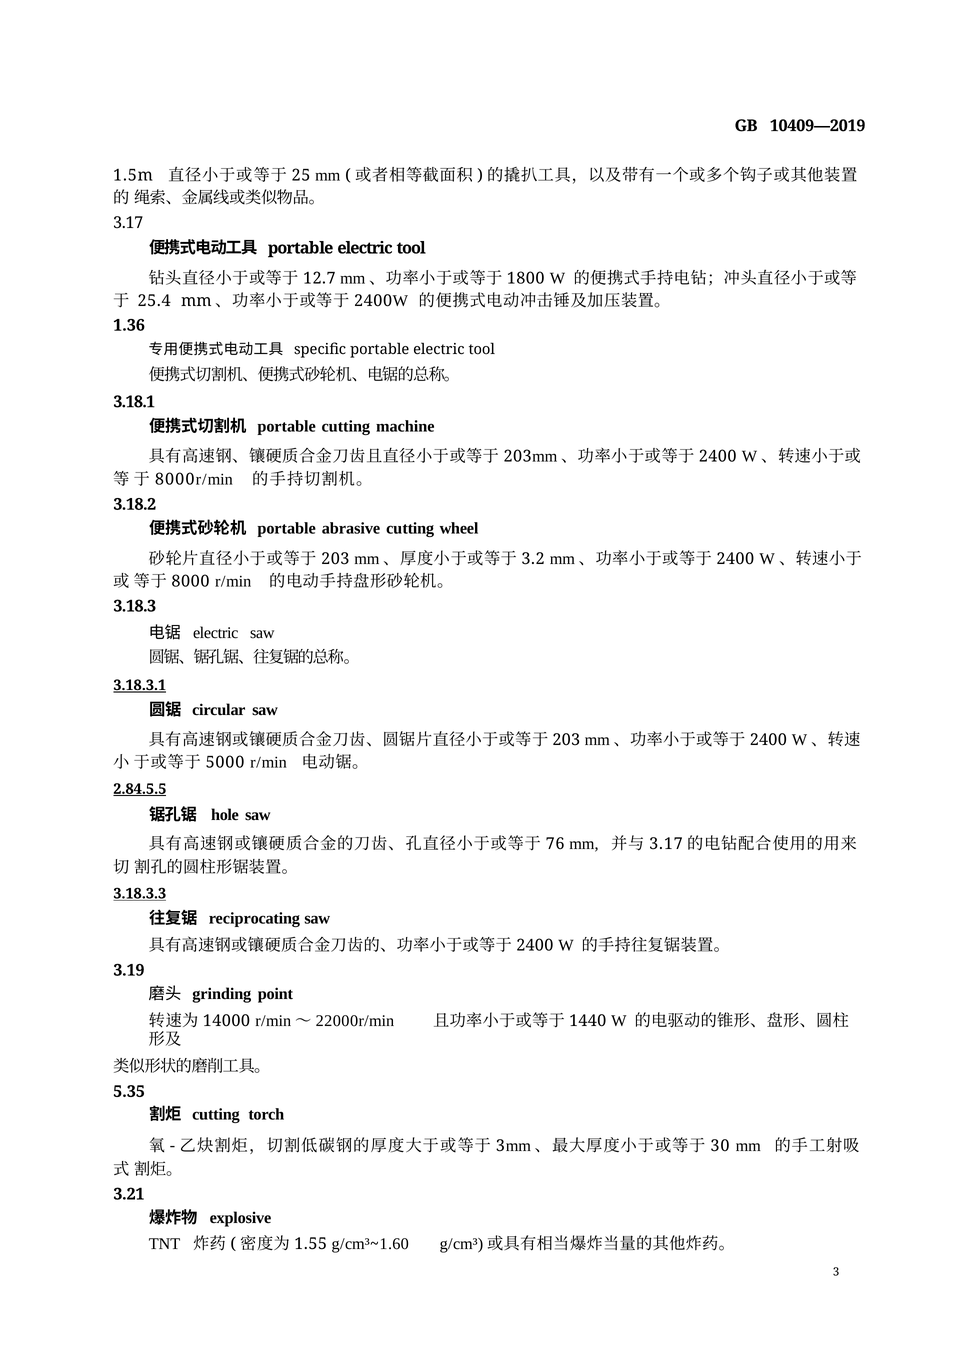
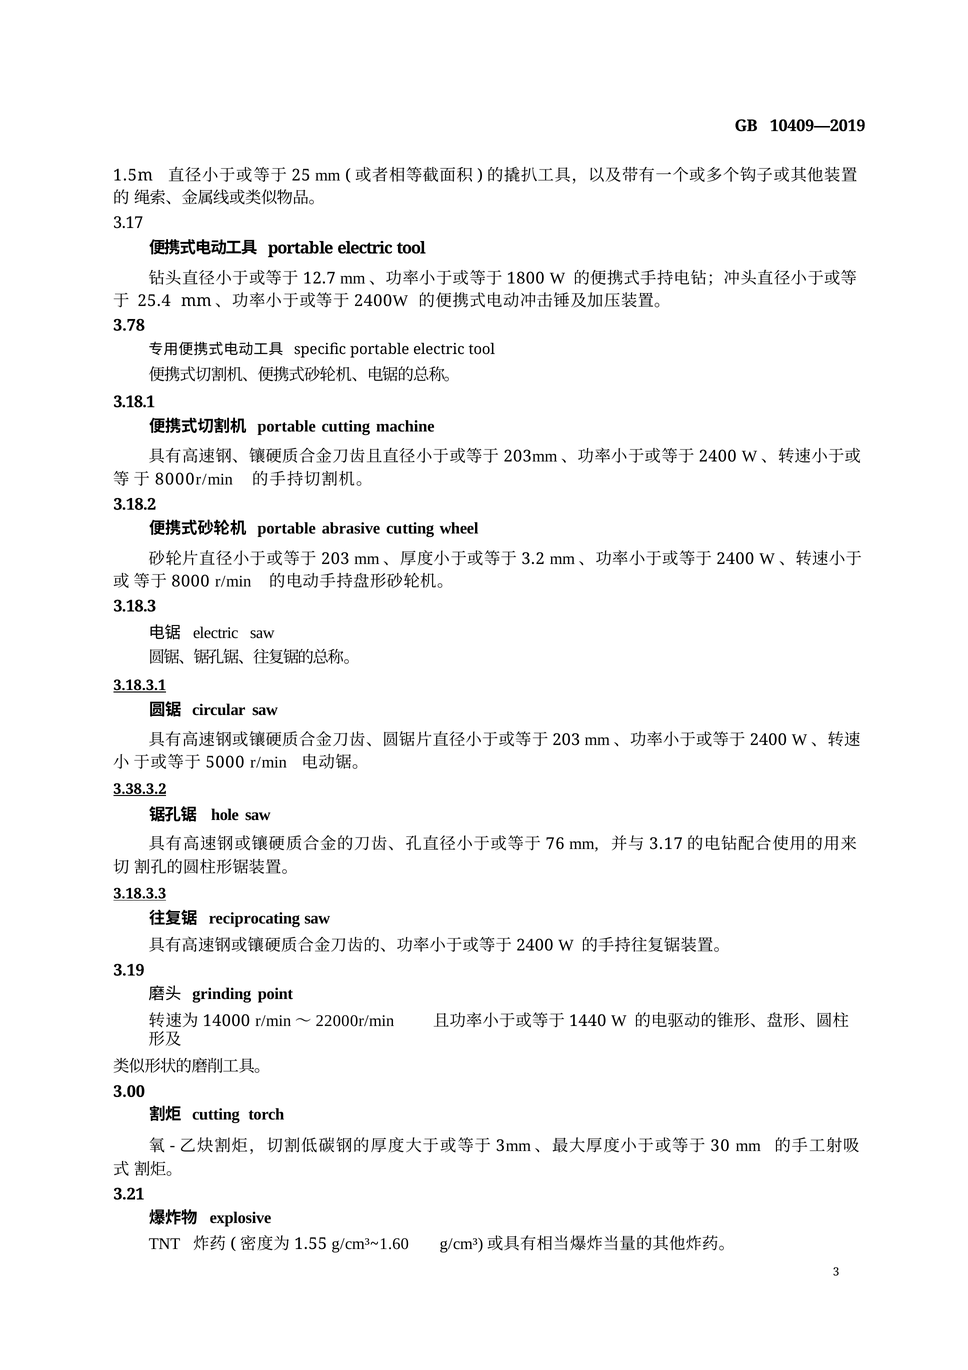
1.36: 1.36 -> 3.78 (129, 325)
2.84.5.5: 2.84.5.5 -> 3.38.3.2 (140, 789)
5.35: 5.35 -> 3.00 (129, 1091)
